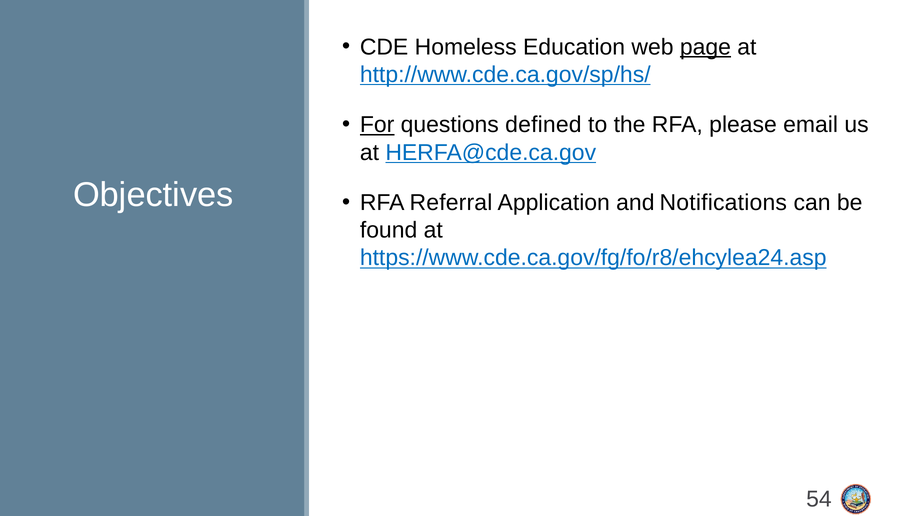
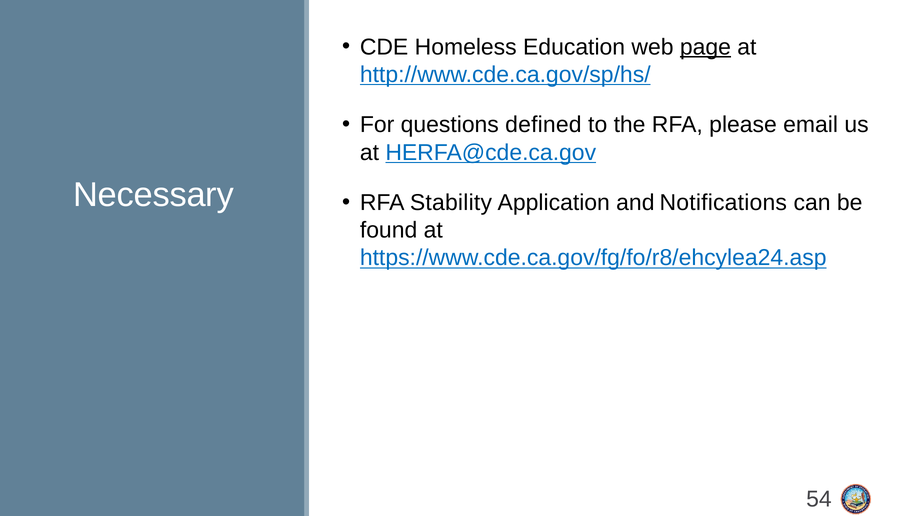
For underline: present -> none (377, 125)
Objectives: Objectives -> Necessary (153, 195)
Referral: Referral -> Stability (451, 203)
